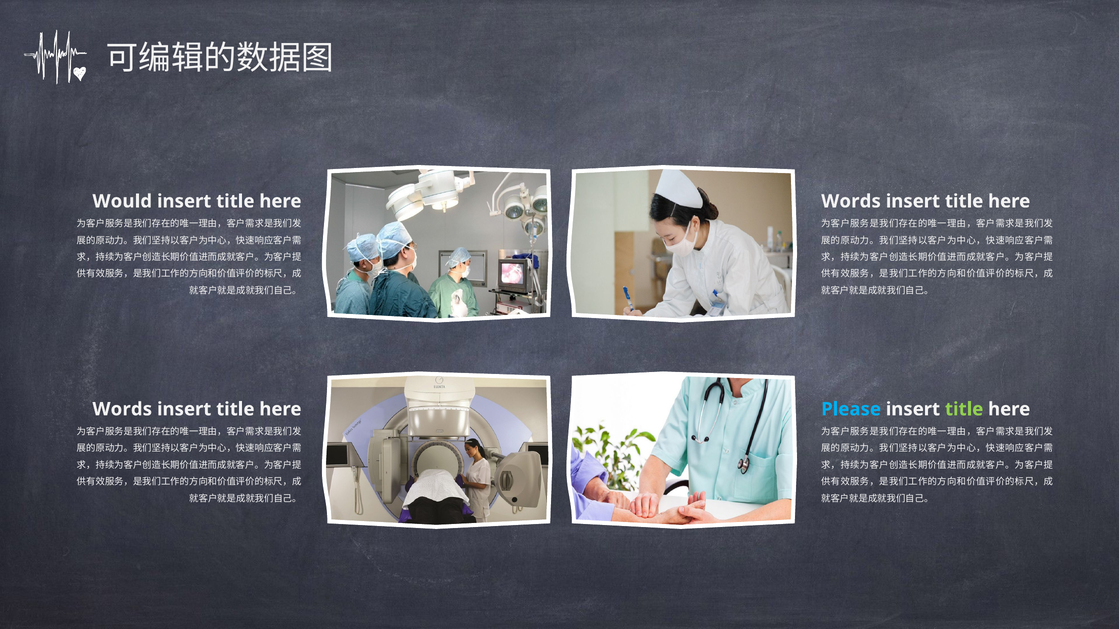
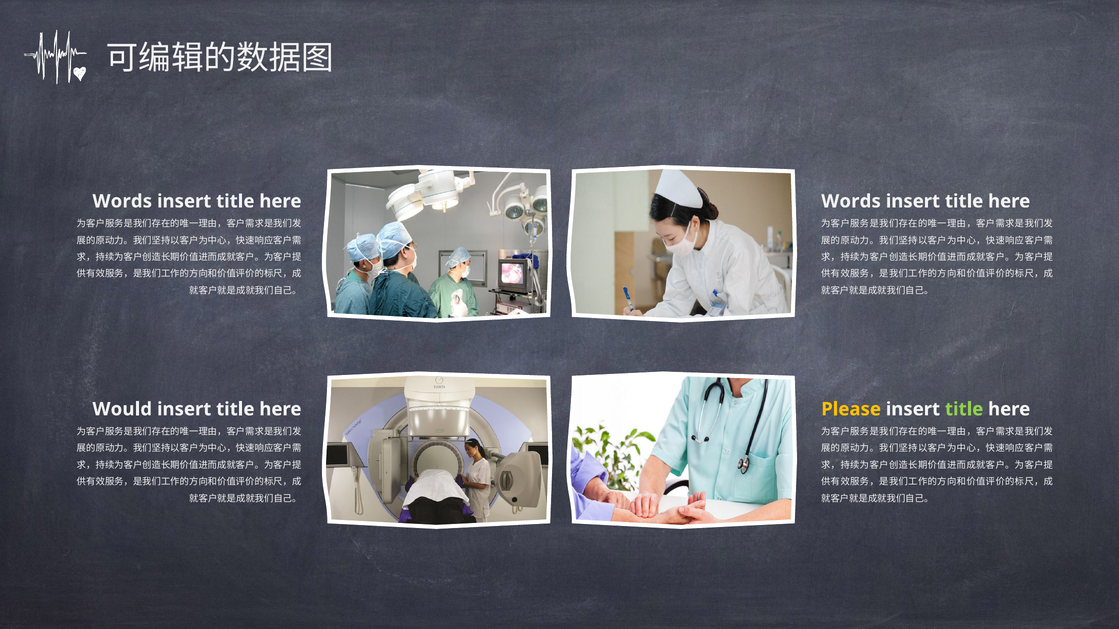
Would: Would -> Words (122, 201)
Words: Words -> Would (122, 409)
Please colour: light blue -> yellow (851, 409)
